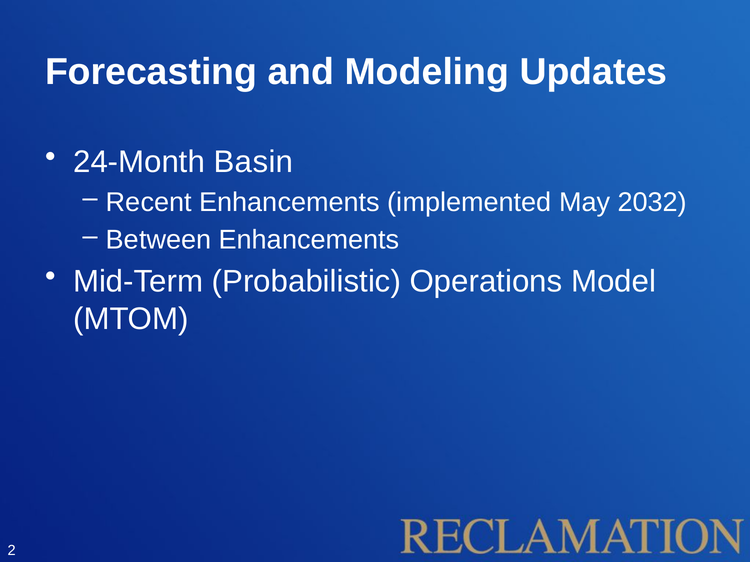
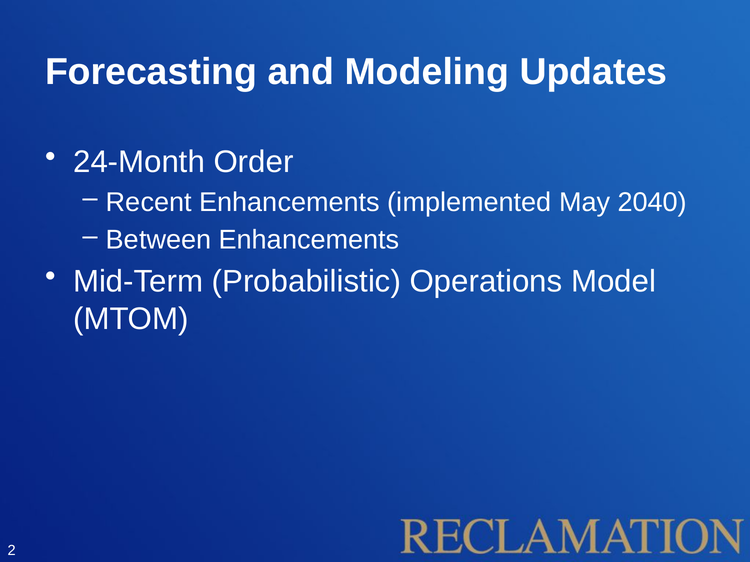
Basin: Basin -> Order (254, 162)
2032: 2032 -> 2040 (652, 202)
